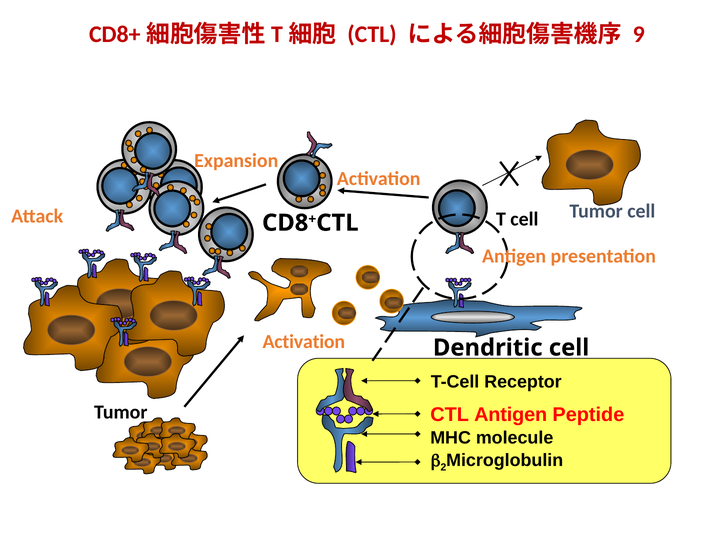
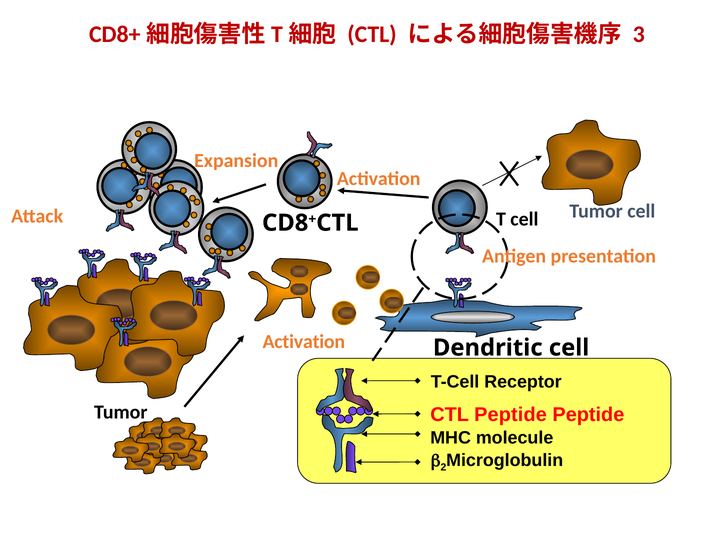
9: 9 -> 3 (639, 34)
CTL Antigen: Antigen -> Peptide (511, 415)
